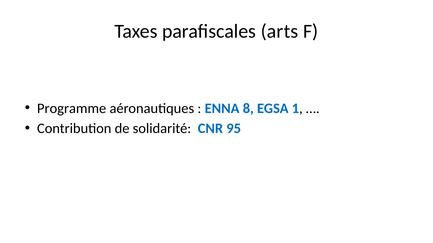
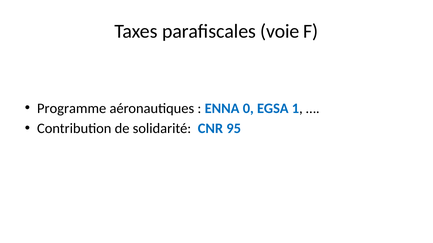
arts: arts -> voie (280, 31)
8: 8 -> 0 (248, 109)
